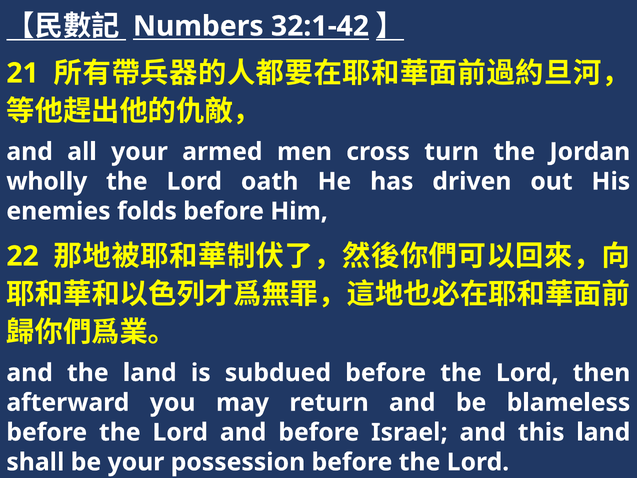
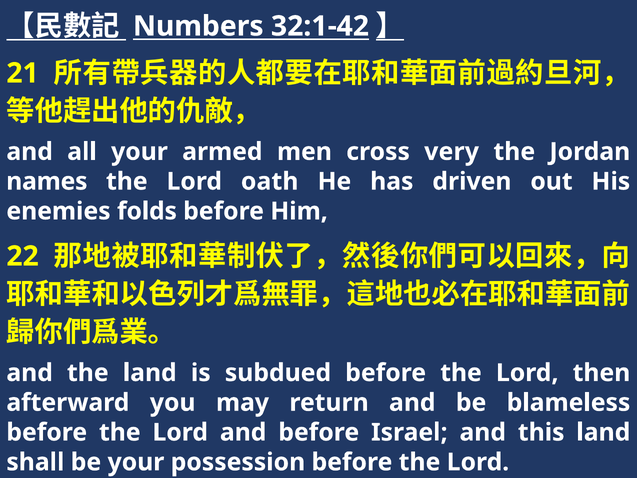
turn: turn -> very (452, 152)
wholly: wholly -> names (47, 181)
